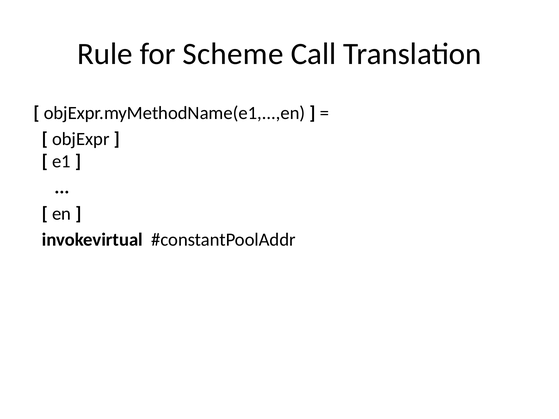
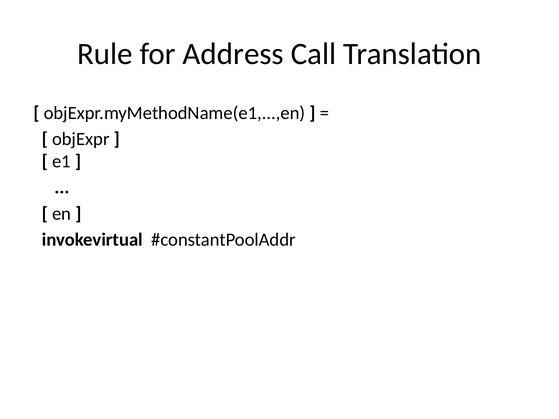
Scheme: Scheme -> Address (233, 54)
